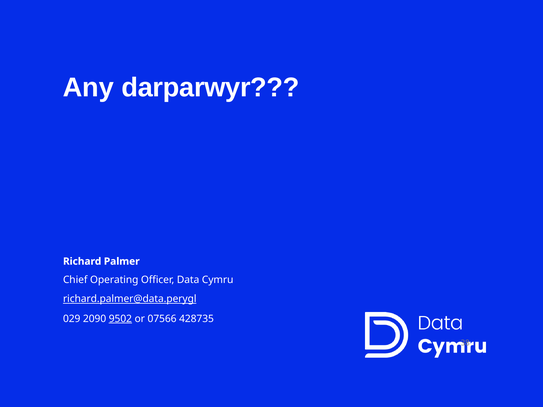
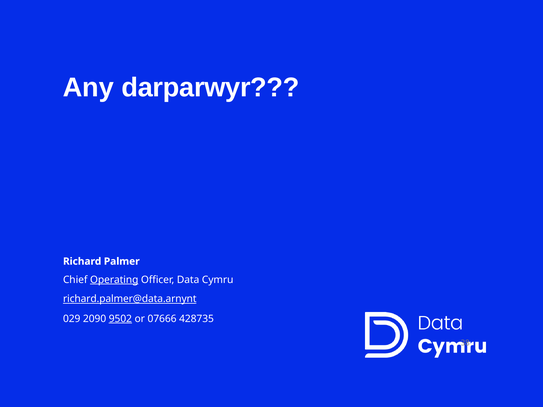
Operating underline: none -> present (114, 280)
richard.palmer@data.perygl: richard.palmer@data.perygl -> richard.palmer@data.arnynt (130, 299)
07566: 07566 -> 07666 (162, 319)
